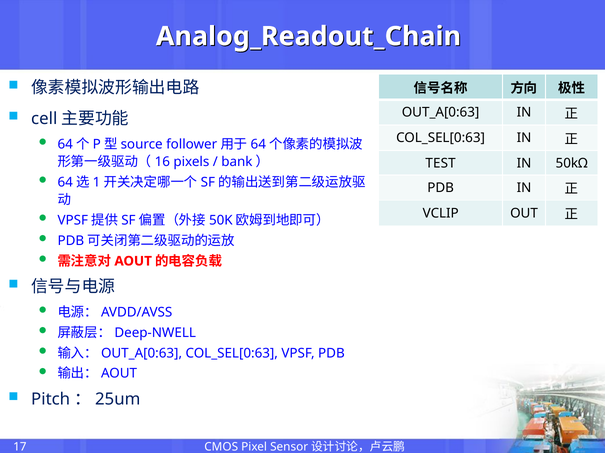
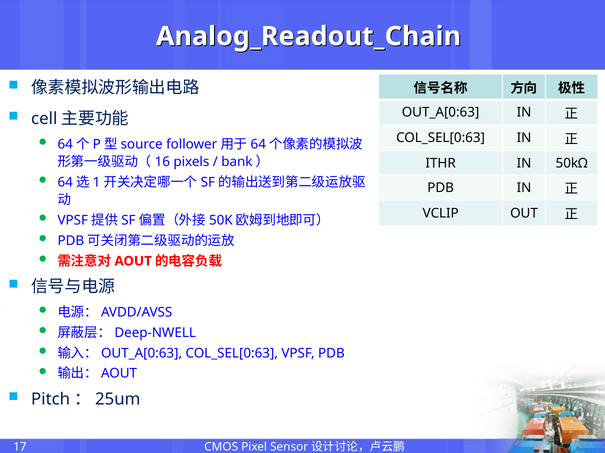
TEST: TEST -> ITHR (441, 164)
